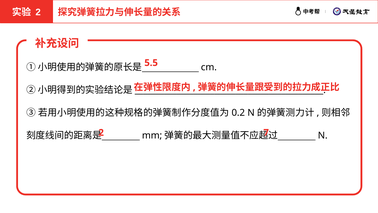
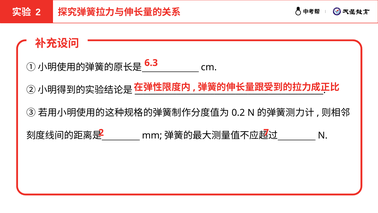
5.5: 5.5 -> 6.3 (151, 63)
